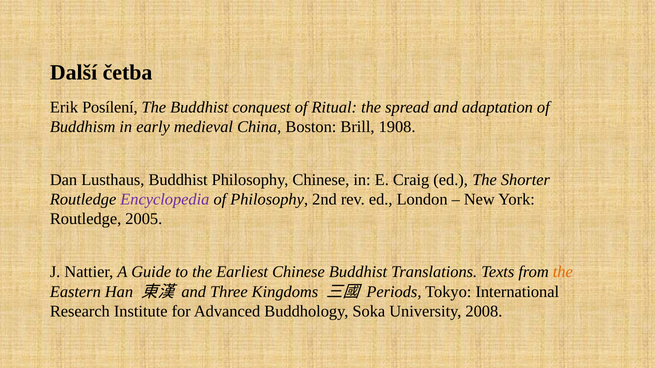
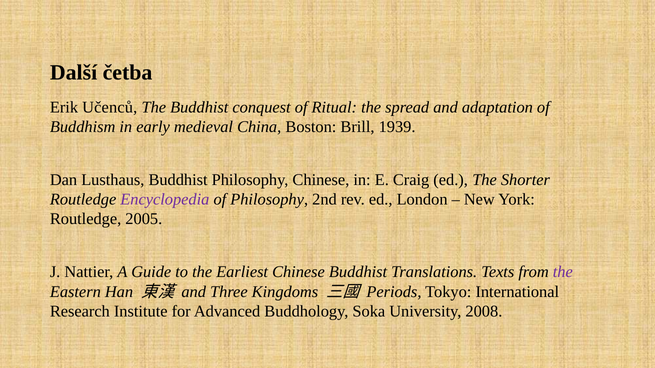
Posílení: Posílení -> Učenců (110, 107)
1908: 1908 -> 1939 (397, 127)
the colour: orange -> purple (563, 272)
